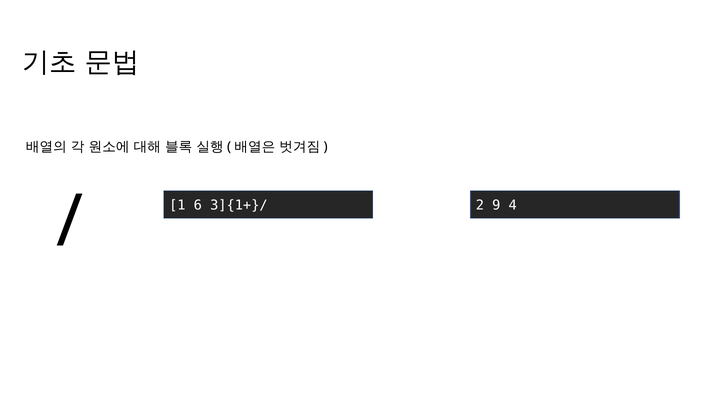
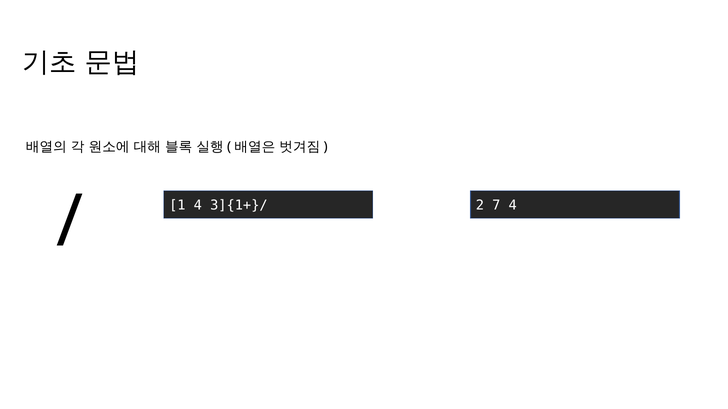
1 6: 6 -> 4 (198, 206)
9: 9 -> 7 (496, 206)
